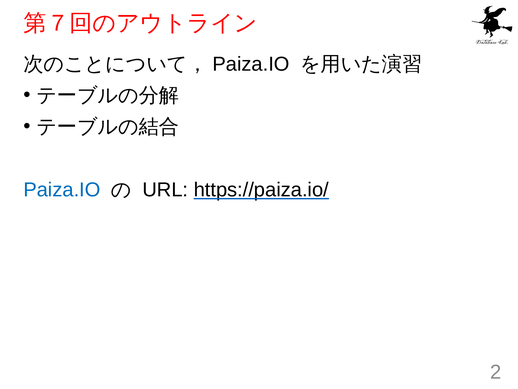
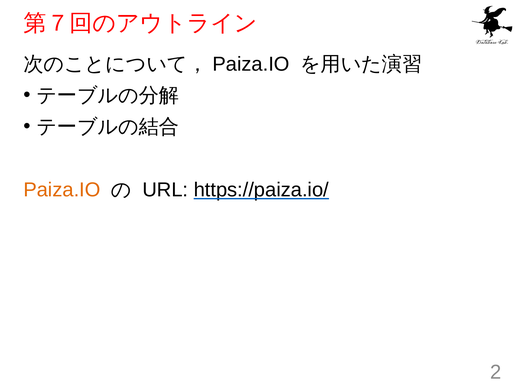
Paiza.IO colour: blue -> orange (62, 190)
